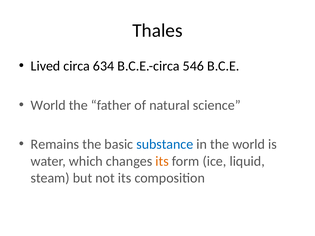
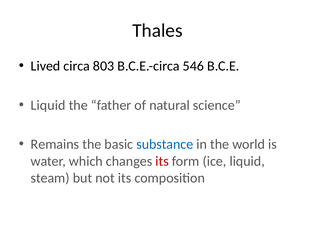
634: 634 -> 803 (104, 66)
World: World -> Liquid (48, 105)
its colour: orange -> red (162, 161)
